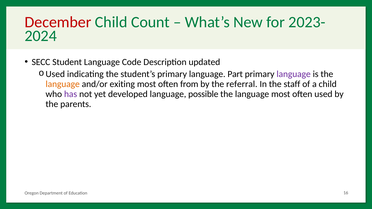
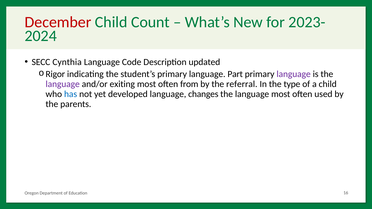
Student: Student -> Cynthia (67, 62)
Used: Used -> Rigor (55, 74)
language colour: orange -> purple (63, 84)
staff: staff -> type (292, 84)
has colour: purple -> blue (71, 94)
possible: possible -> changes (203, 94)
